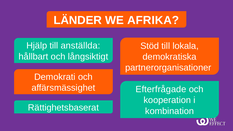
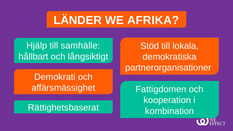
anställda: anställda -> samhälle (80, 46)
Efterfrågade: Efterfrågade -> Fattigdomen (161, 89)
